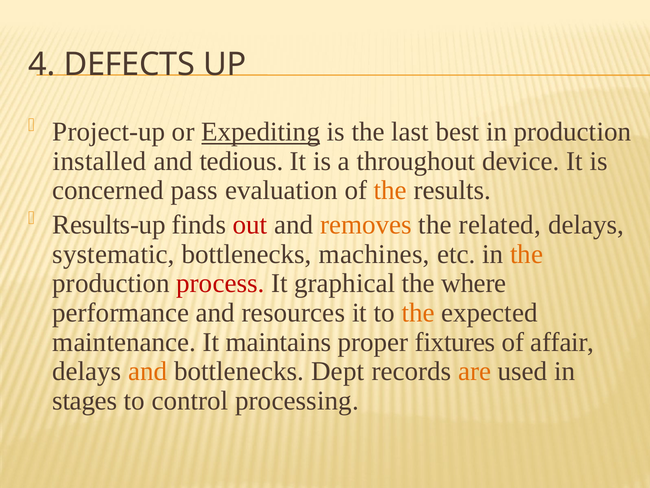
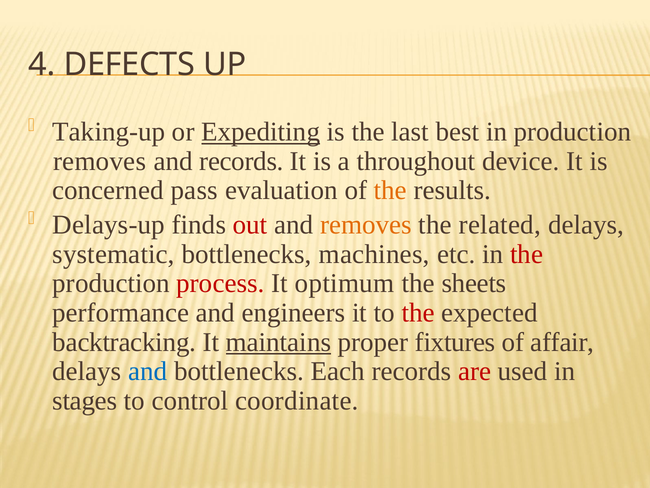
Project-up: Project-up -> Taking-up (109, 132)
installed: installed -> removes (100, 161)
and tedious: tedious -> records (242, 161)
Results-up: Results-up -> Delays-up (109, 225)
the colour: orange -> red (527, 254)
graphical: graphical -> optimum (345, 283)
where: where -> sheets (474, 283)
resources: resources -> engineers (293, 313)
the colour: orange -> red (418, 313)
maintenance: maintenance -> backtracking (124, 342)
maintains underline: none -> present (278, 342)
and colour: orange -> blue (148, 371)
Dept: Dept -> Each (338, 371)
are colour: orange -> red (475, 371)
processing: processing -> coordinate (297, 400)
